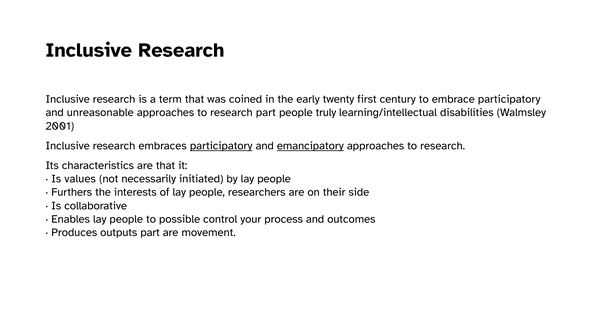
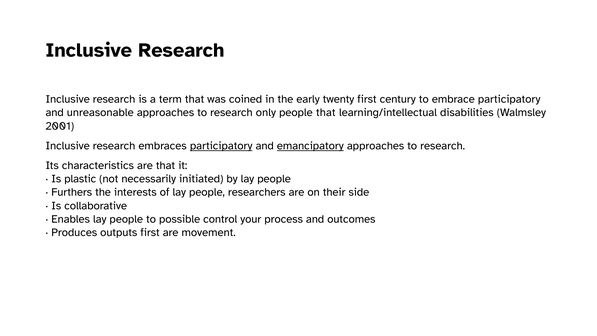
research part: part -> only (266, 113)
people truly: truly -> that (326, 113)
values: values -> plastic (80, 179)
outputs part: part -> first (150, 232)
